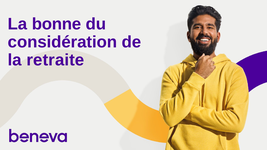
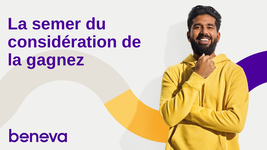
bonne: bonne -> semer (56, 24)
retraite: retraite -> gagnez (55, 60)
